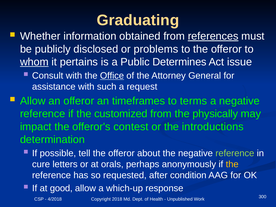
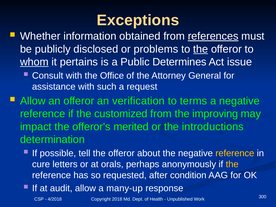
Graduating: Graduating -> Exceptions (138, 20)
the underline: none -> present (201, 49)
Office underline: present -> none (112, 76)
timeframes: timeframes -> verification (138, 101)
physically: physically -> improving (215, 114)
contest: contest -> merited (131, 127)
reference colour: light green -> yellow (235, 153)
good: good -> audit (61, 188)
which-up: which-up -> many-up (124, 188)
